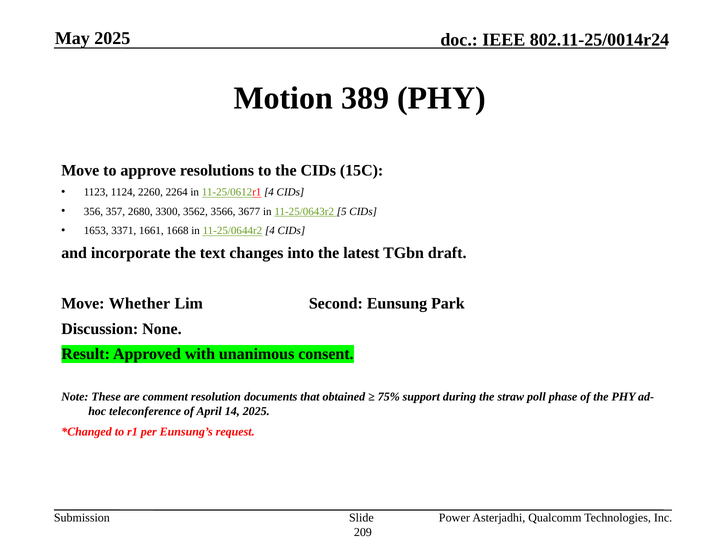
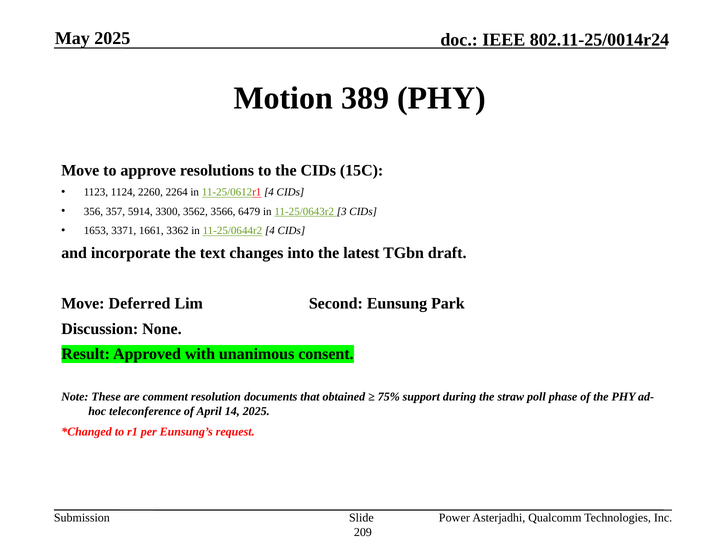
2680: 2680 -> 5914 (140, 211)
3677: 3677 -> 6479 (249, 211)
5: 5 -> 3 (342, 211)
1668: 1668 -> 3362 (178, 231)
Whether: Whether -> Deferred (140, 304)
